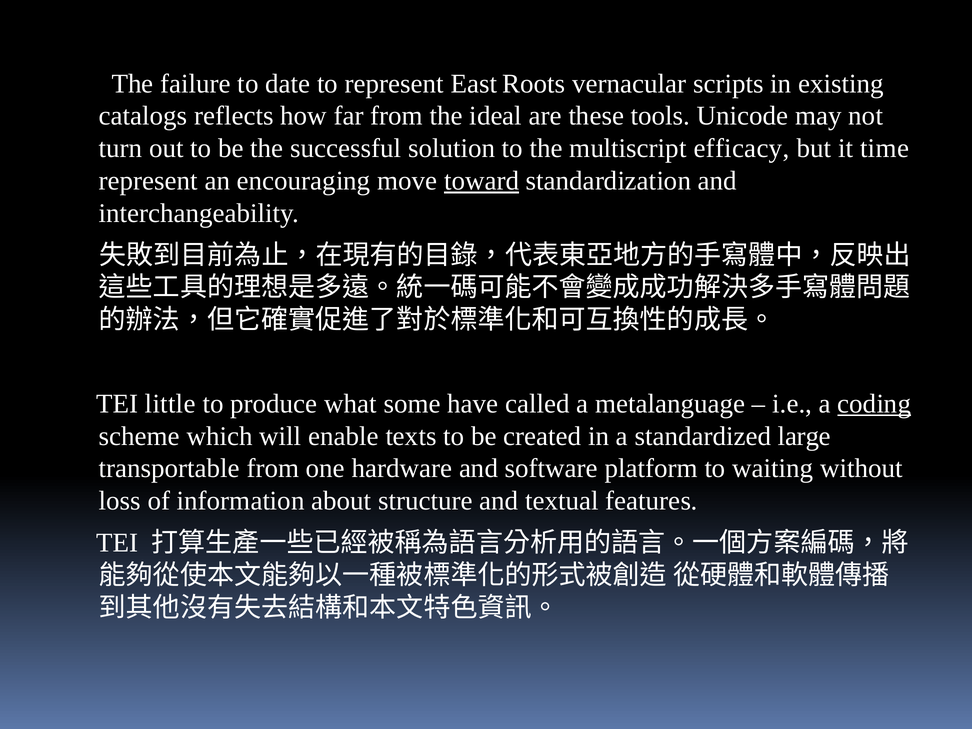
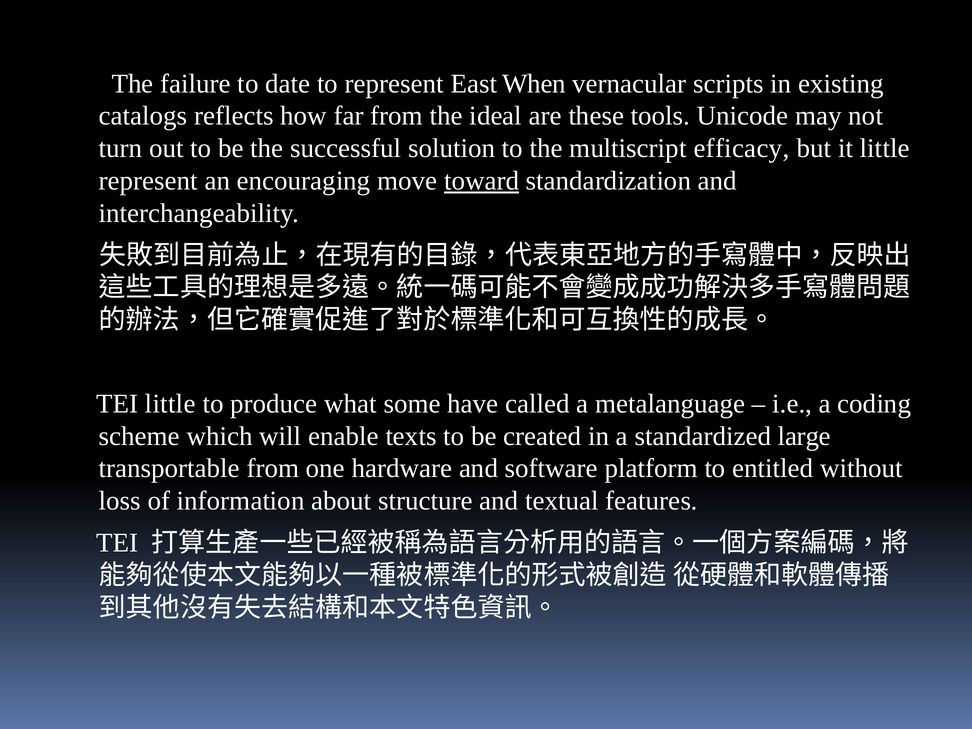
Roots: Roots -> When (534, 84)
it time: time -> little (885, 148)
coding underline: present -> none (874, 404)
waiting: waiting -> entitled (773, 469)
